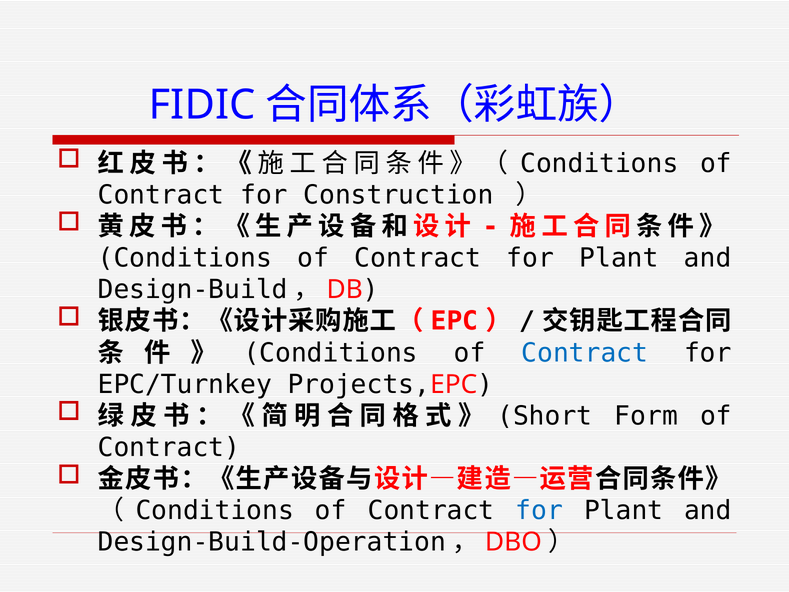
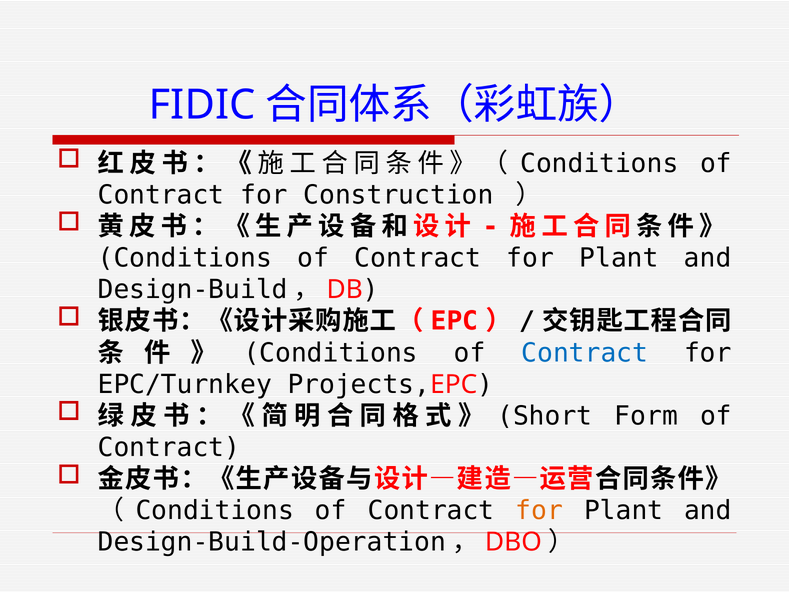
for colour: blue -> orange (539, 511)
